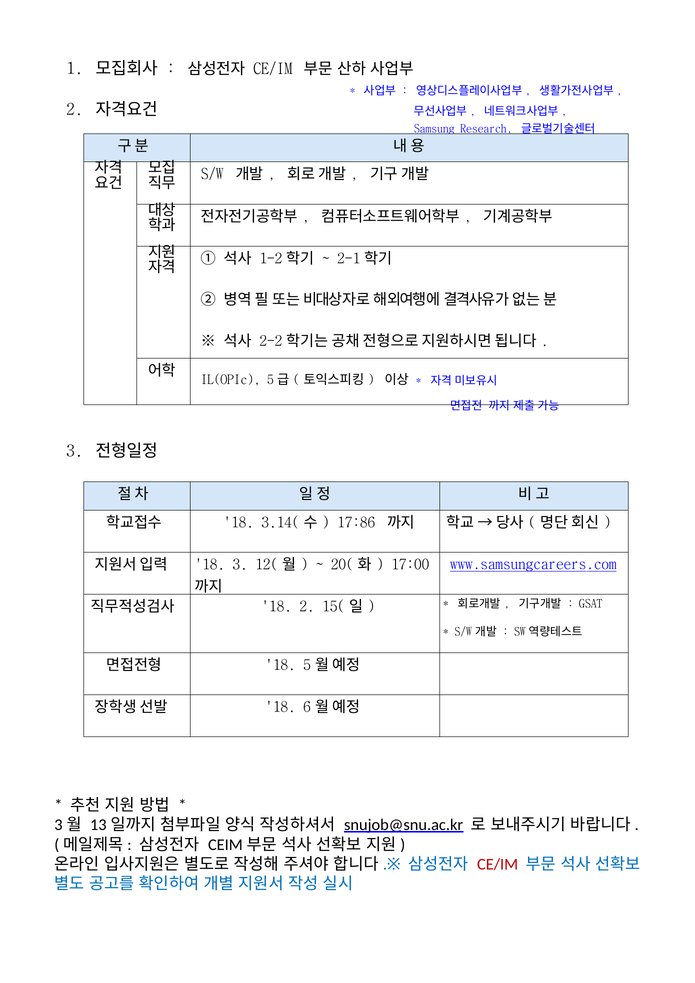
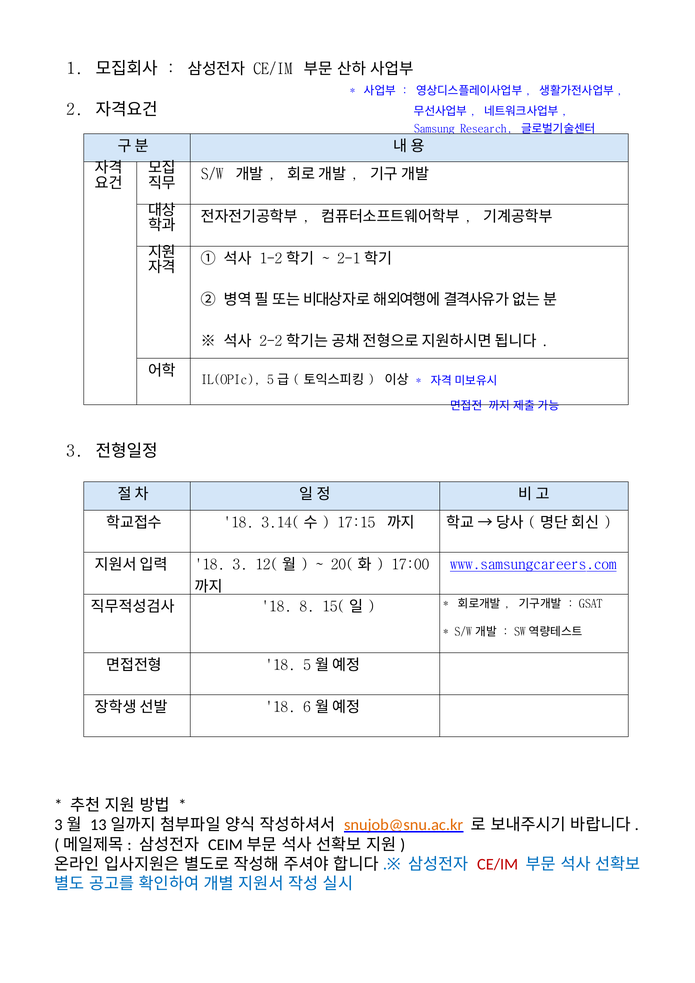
17:86: 17:86 -> 17:15 (356, 523)
18 2: 2 -> 8 (307, 607)
snujob@snu.ac.kr colour: black -> orange (404, 825)
